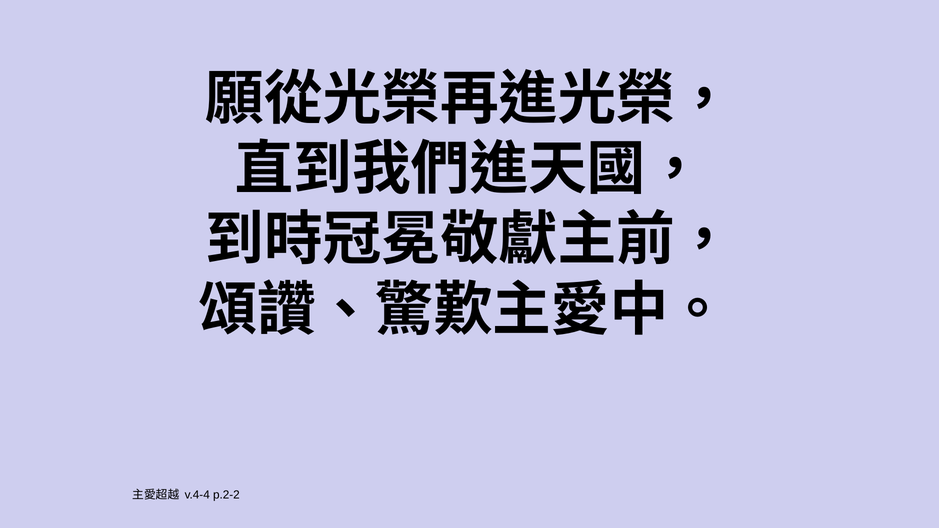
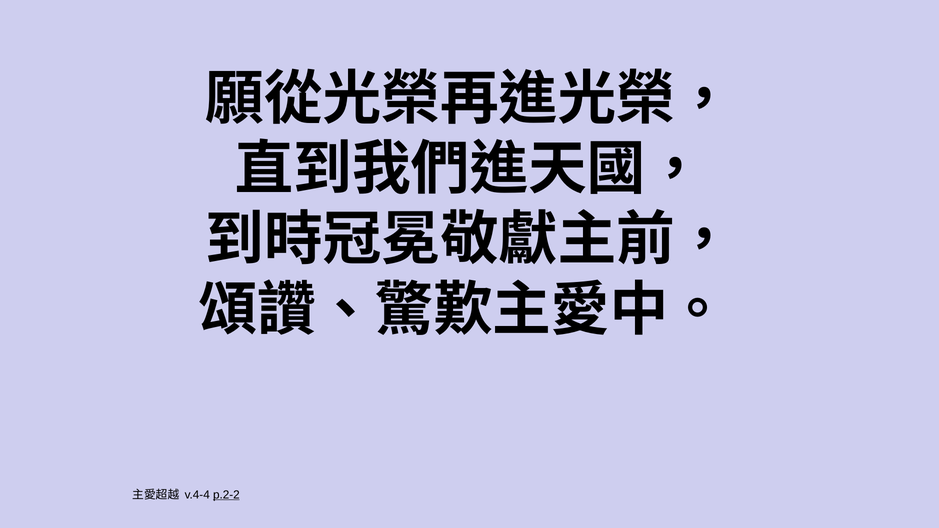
p.2-2 underline: none -> present (226, 495)
